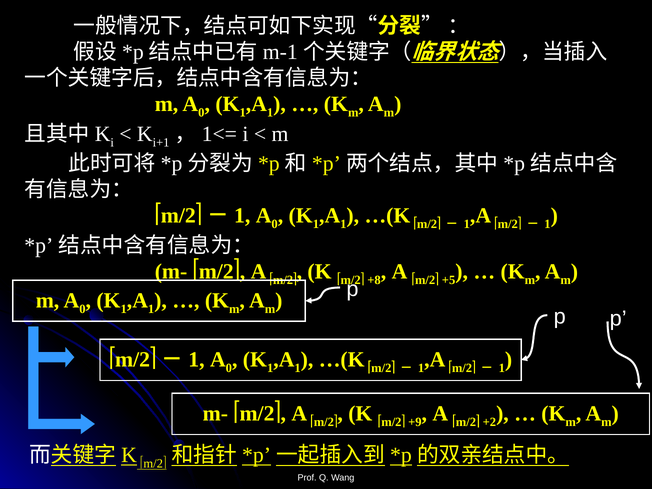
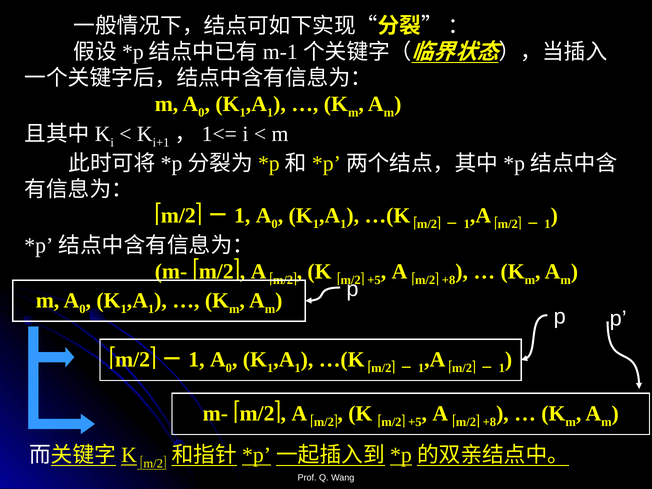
+8: +8 -> +5 (374, 280)
+5: +5 -> +8 (449, 280)
+9: +9 -> +5 (415, 422)
+2: +2 -> +8 (489, 422)
